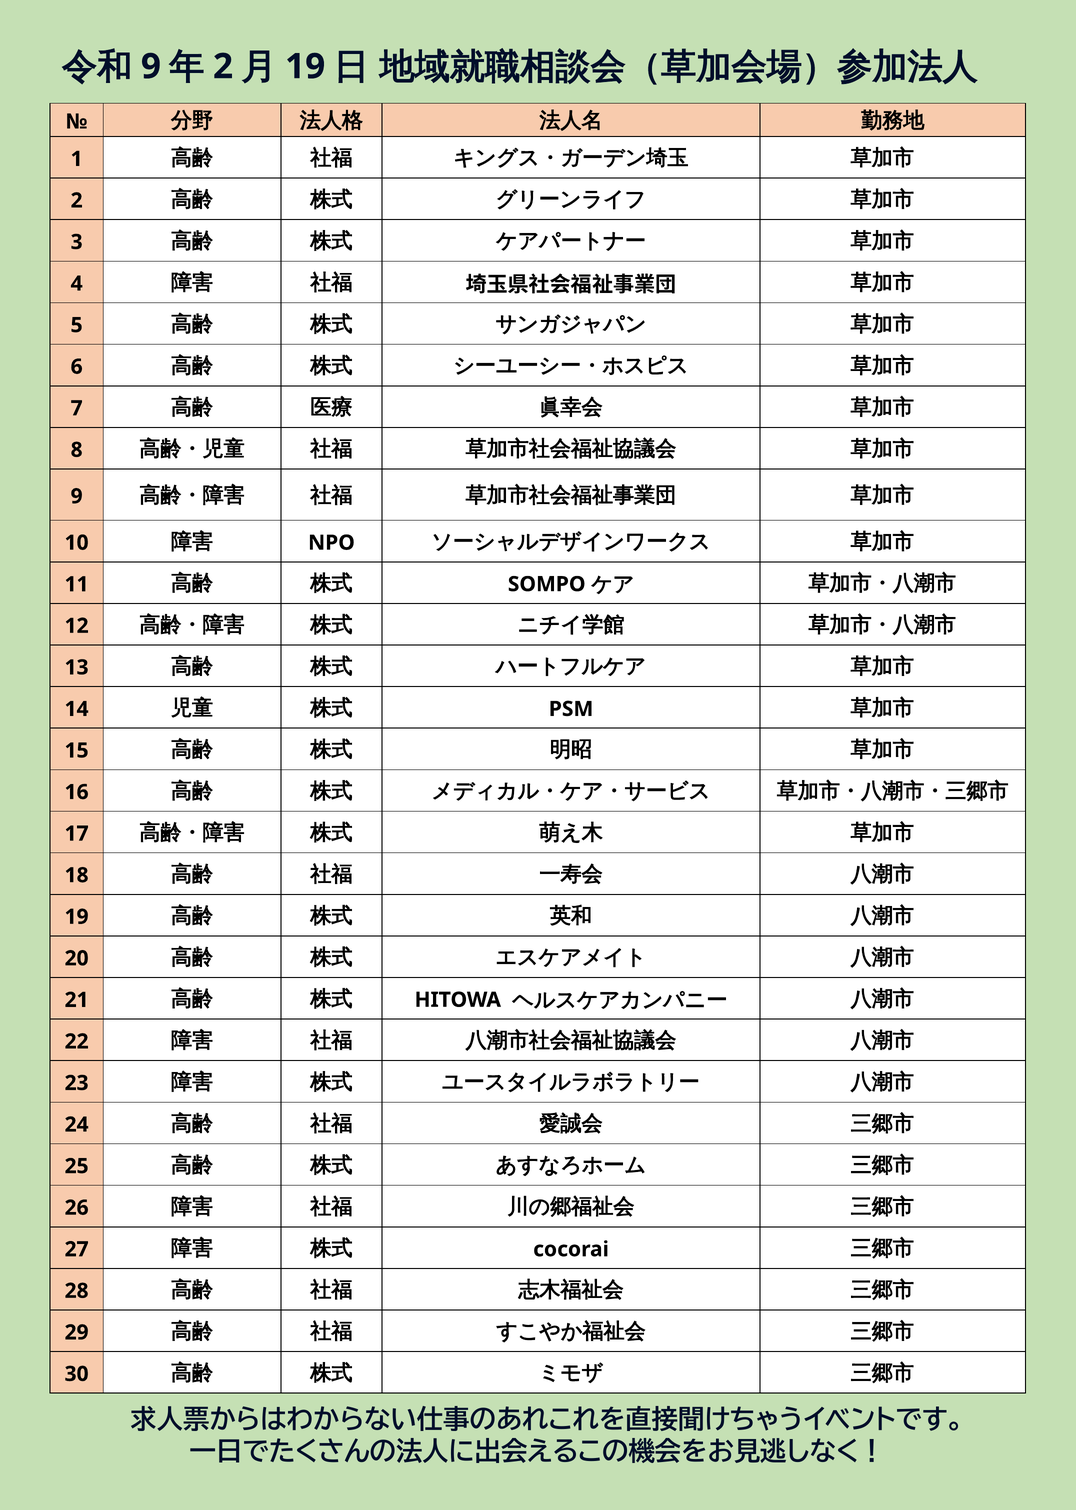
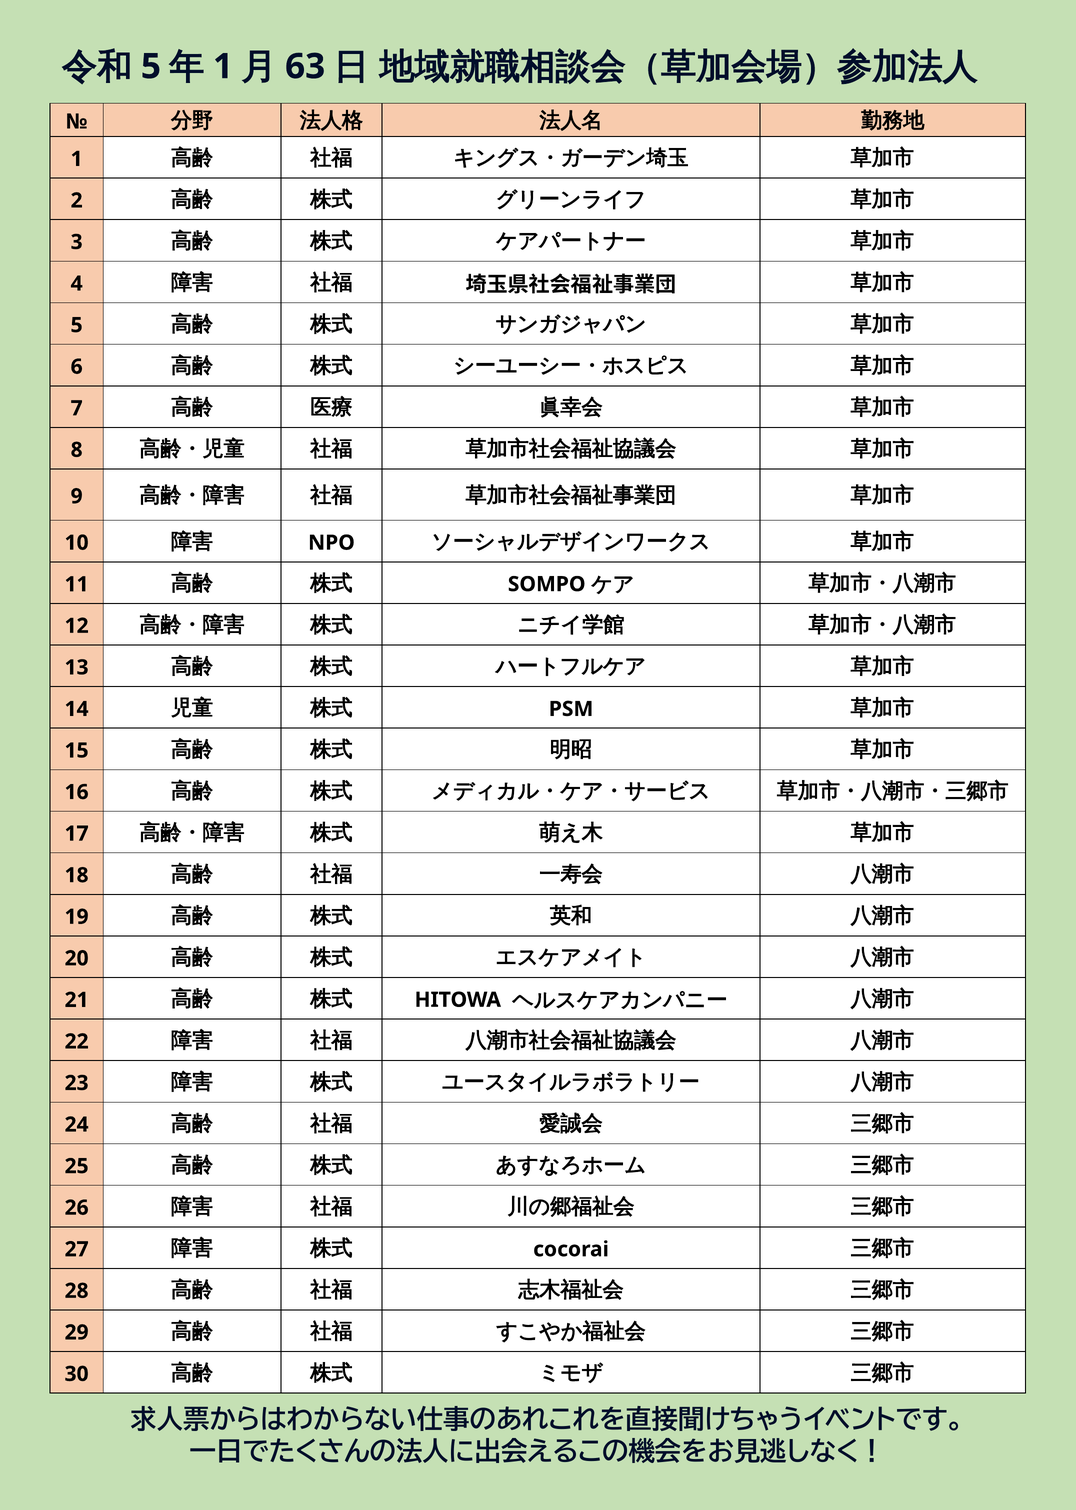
9: 9 -> 5 (151, 67)
2: 2 -> 1 (223, 67)
19: 19 -> 63 (305, 67)
